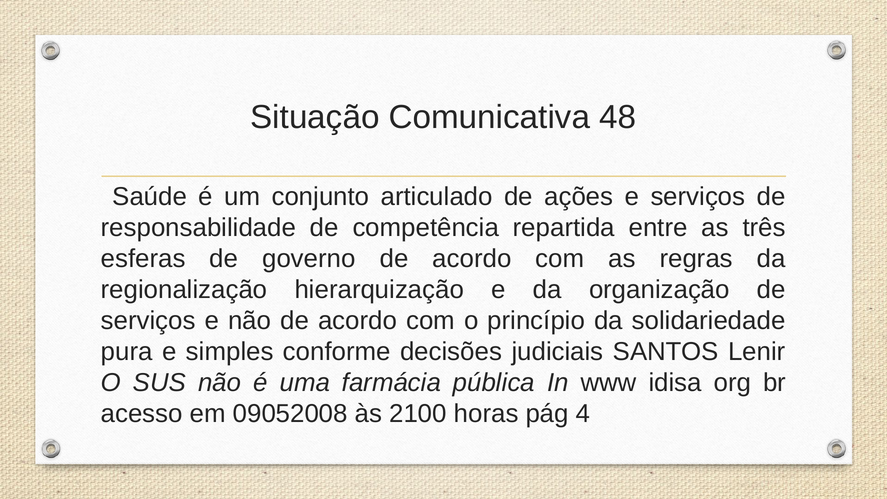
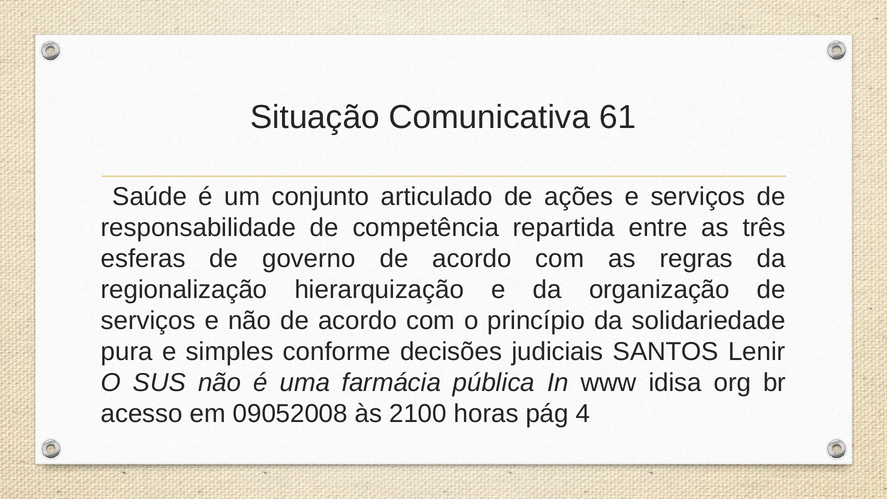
48: 48 -> 61 (618, 117)
